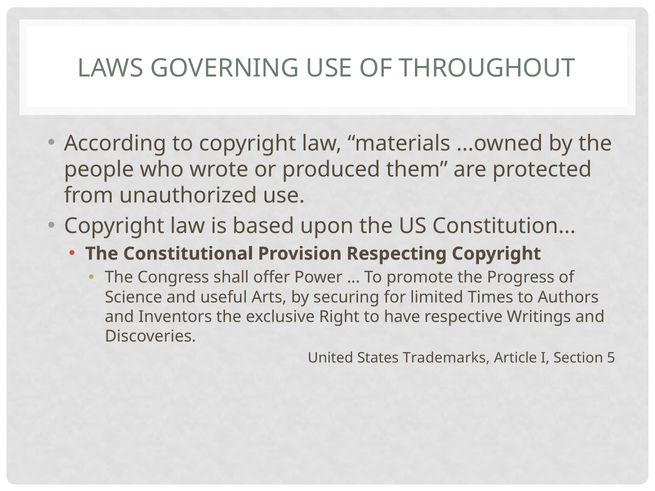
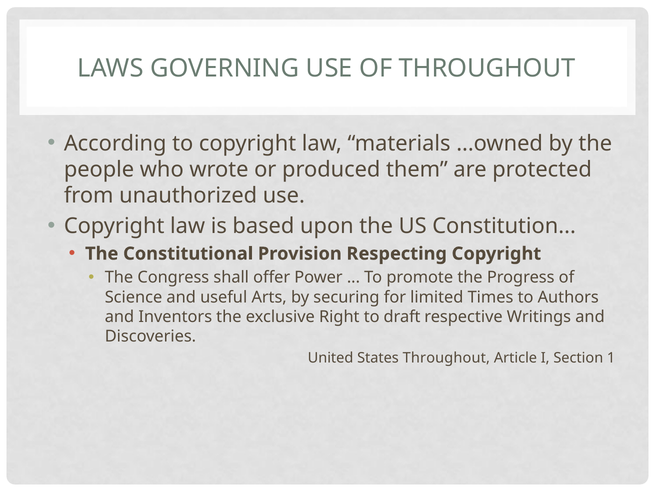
have: have -> draft (402, 317)
States Trademarks: Trademarks -> Throughout (446, 358)
5: 5 -> 1 (611, 358)
